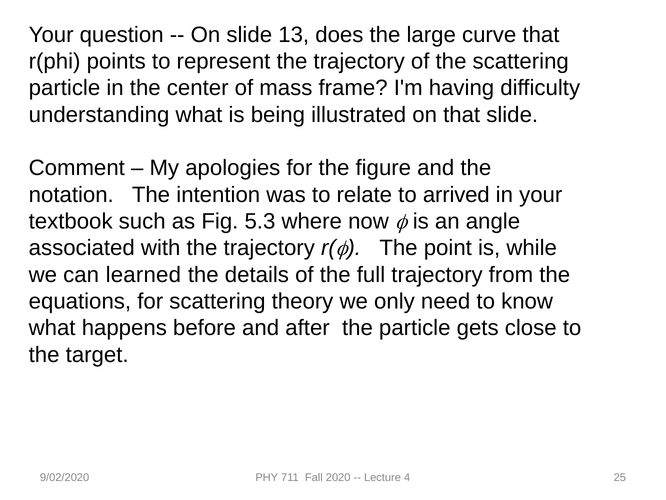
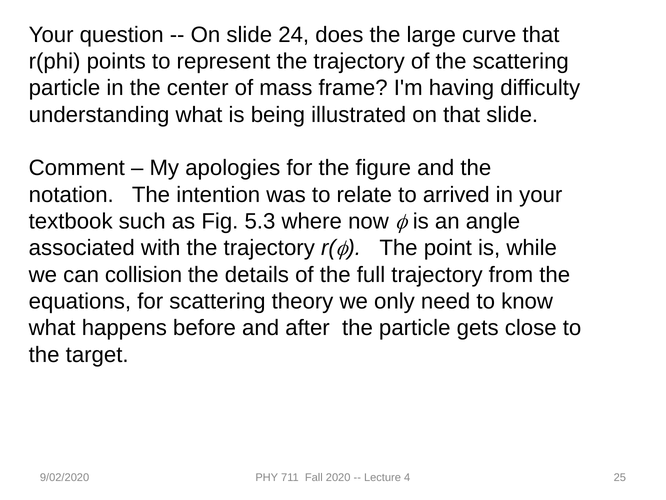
13: 13 -> 24 (294, 35)
learned: learned -> collision (144, 275)
